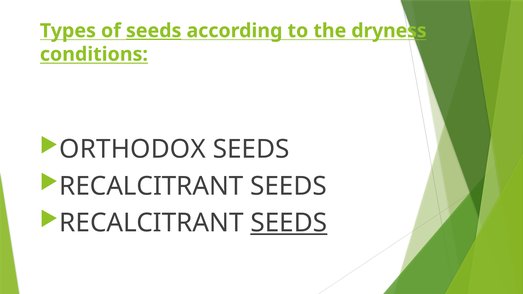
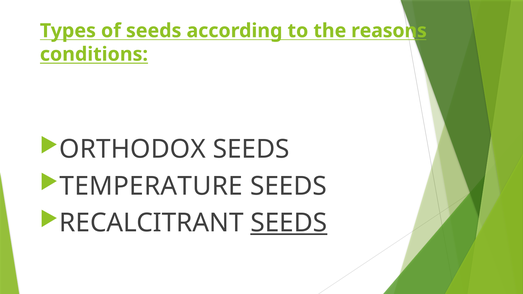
seeds underline: present -> none (154, 31)
dryness: dryness -> reasons (389, 31)
RECALCITRANT: RECALCITRANT -> TEMPERATURE (151, 186)
